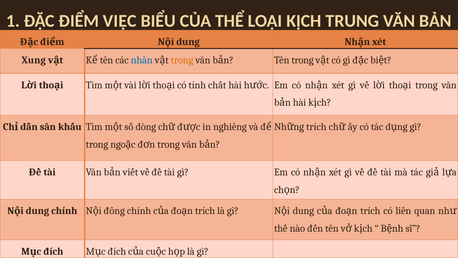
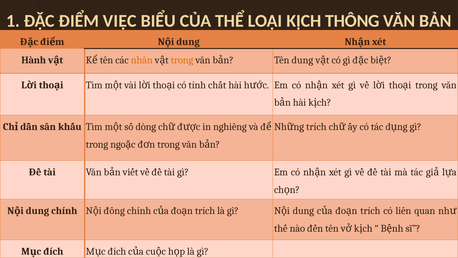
TRUNG: TRUNG -> THÔNG (352, 21)
Xung: Xung -> Hành (34, 60)
nhân colour: blue -> orange (142, 60)
Tên trong: trong -> dung (302, 60)
